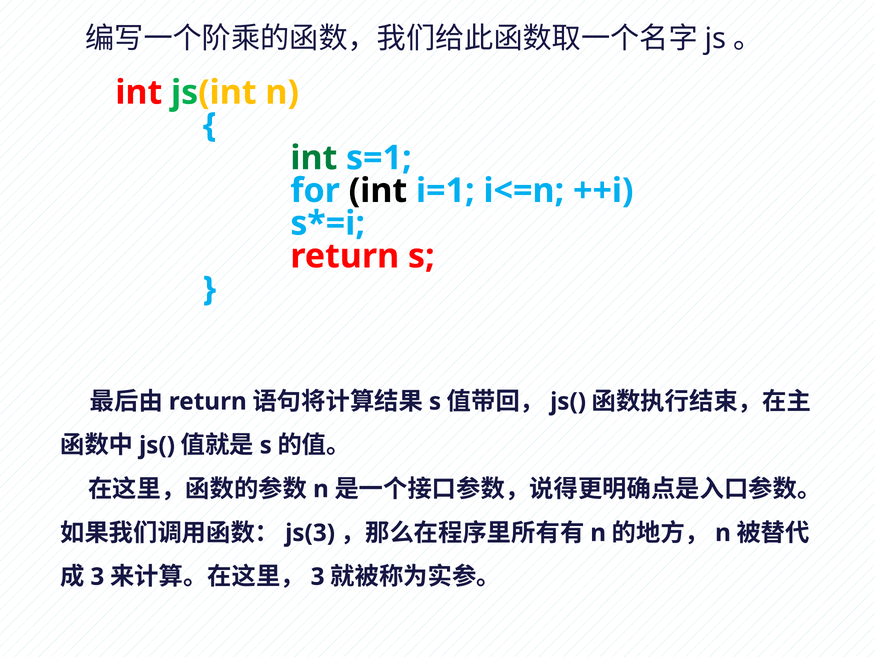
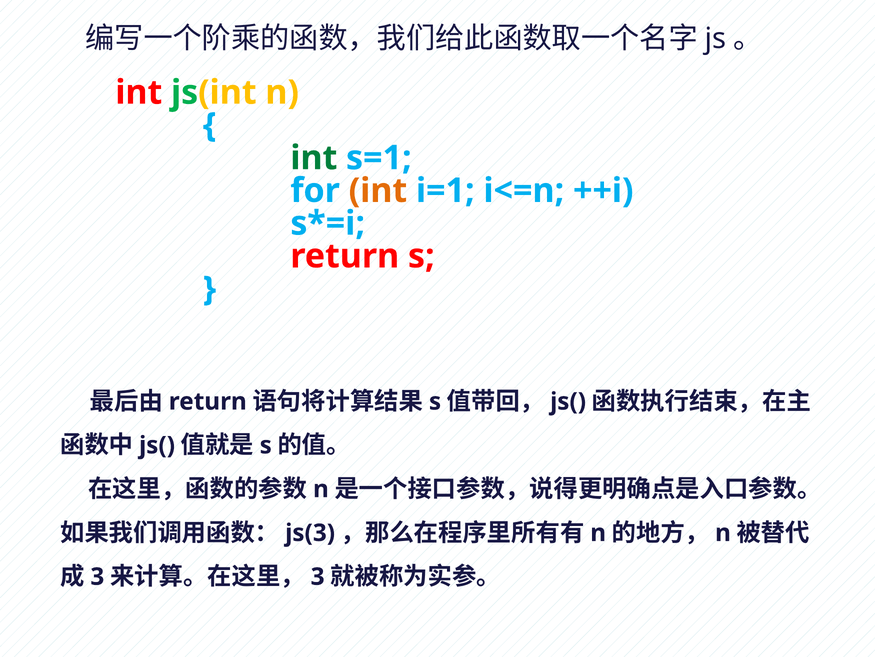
int colour: black -> orange (378, 190)
